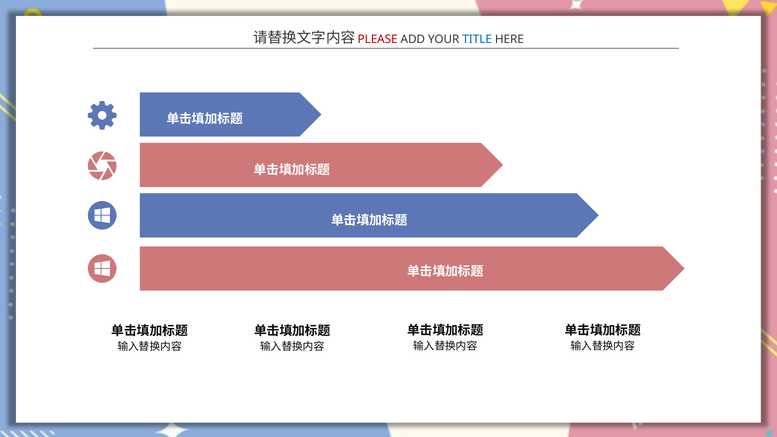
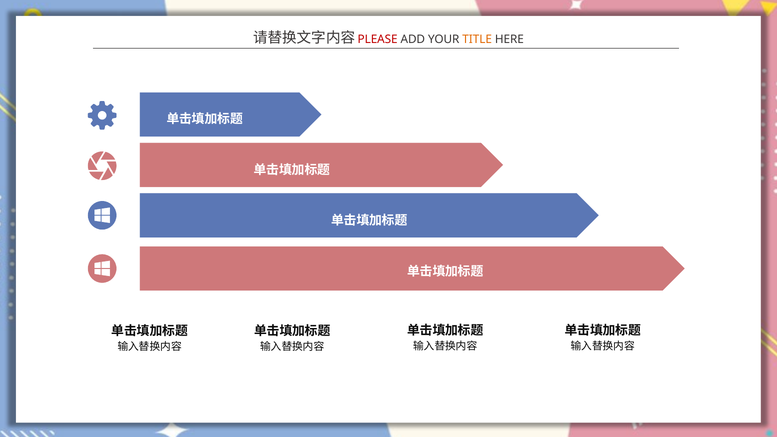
TITLE colour: blue -> orange (477, 39)
